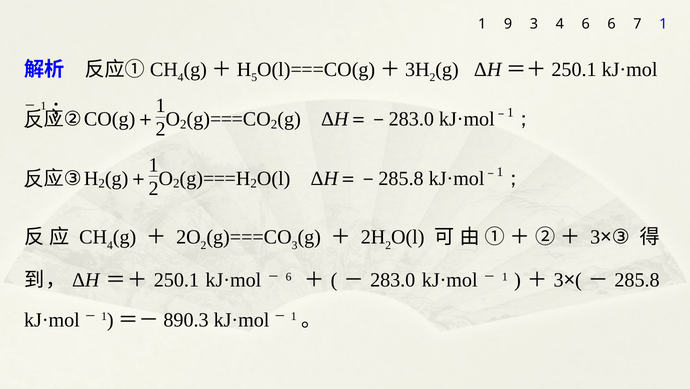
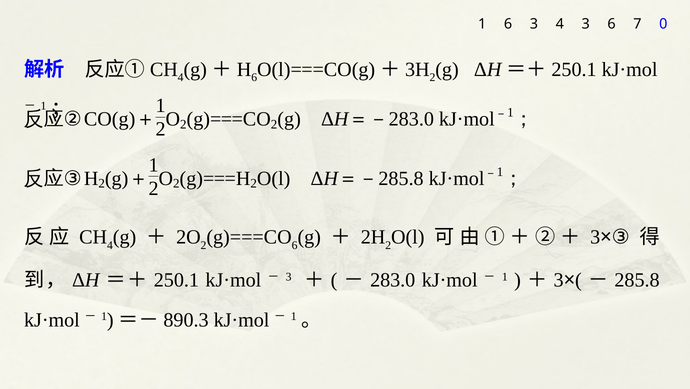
1 9: 9 -> 6 (508, 24)
4 6: 6 -> 3 (586, 24)
7 1: 1 -> 0 (663, 24)
5: 5 -> 6 (254, 77)
3: 3 -> 6 (295, 245)
6: 6 -> 3 (289, 276)
